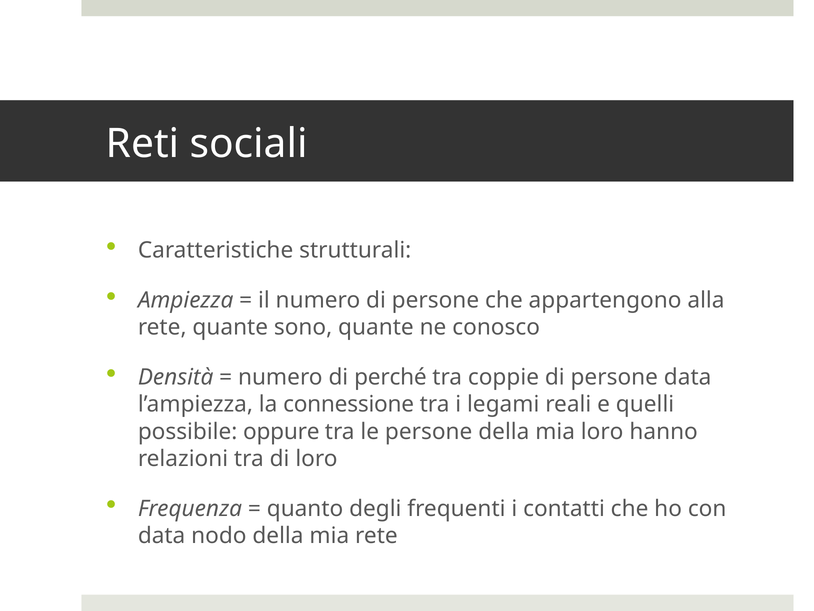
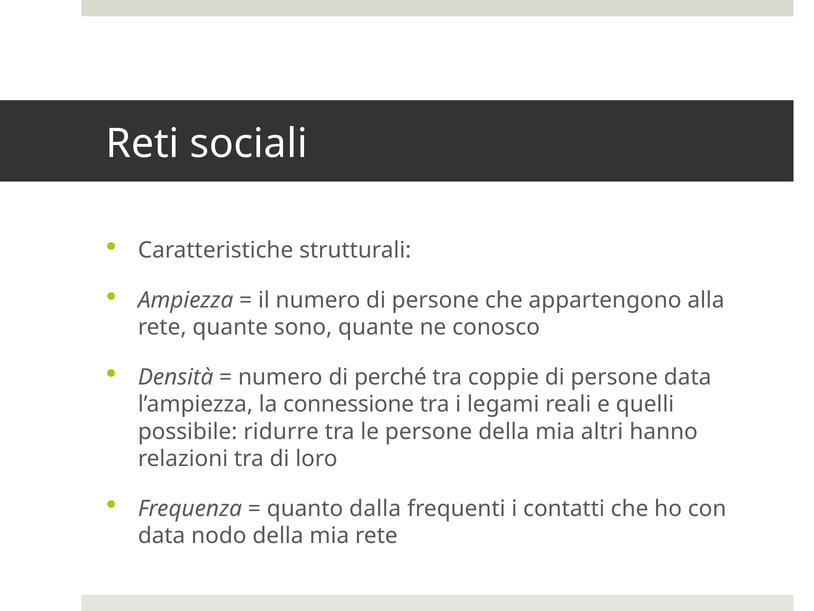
oppure: oppure -> ridurre (281, 431)
mia loro: loro -> altri (602, 431)
degli: degli -> dalla (375, 508)
